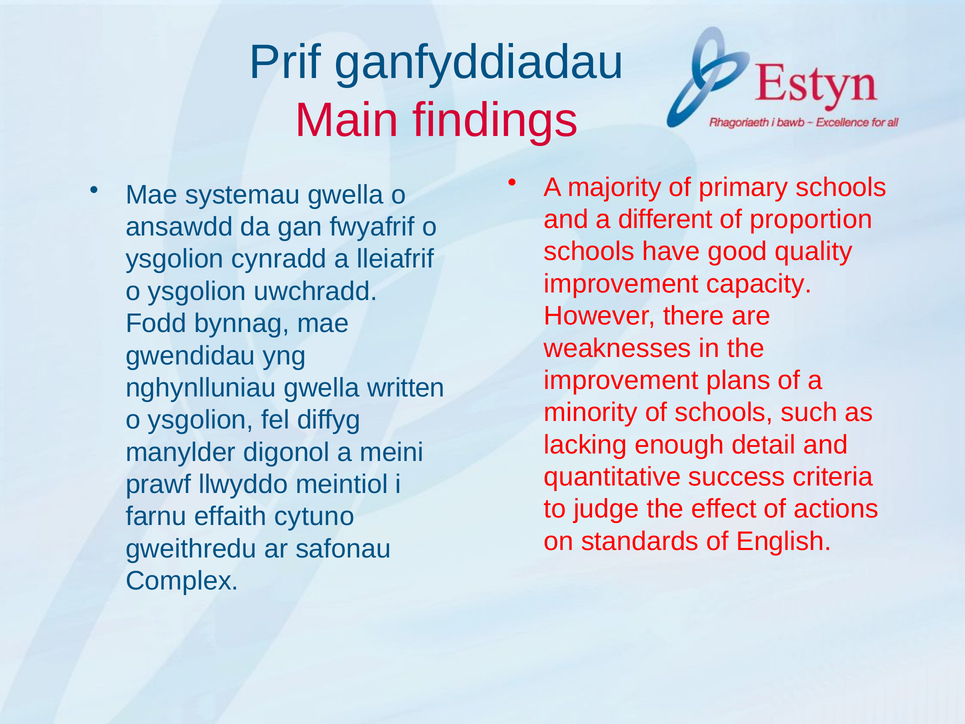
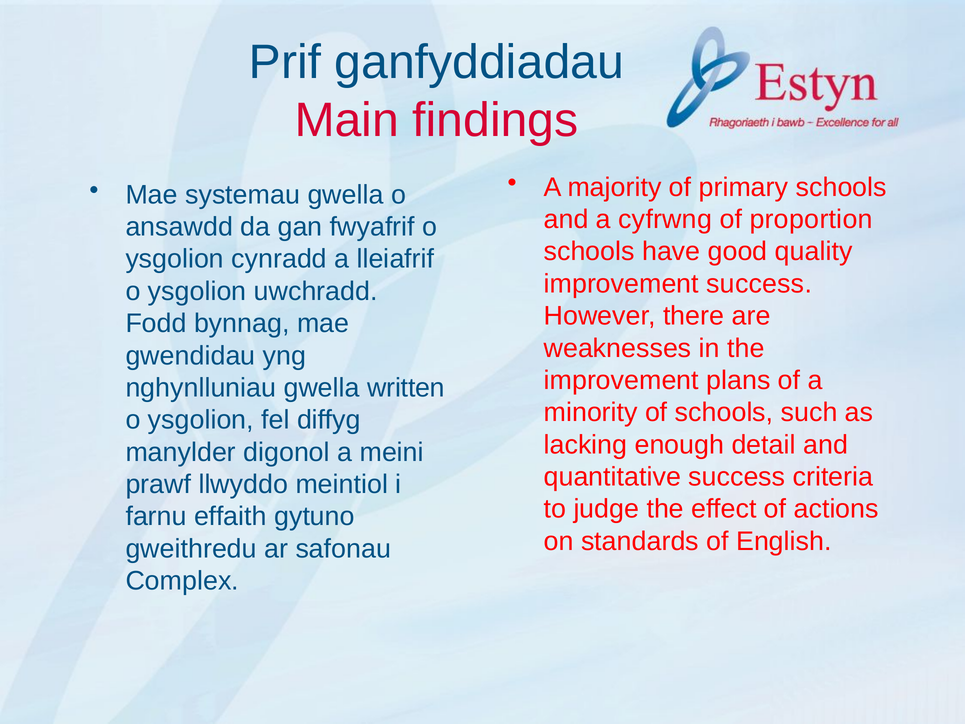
different: different -> cyfrwng (665, 219)
improvement capacity: capacity -> success (759, 284)
cytuno: cytuno -> gytuno (314, 516)
